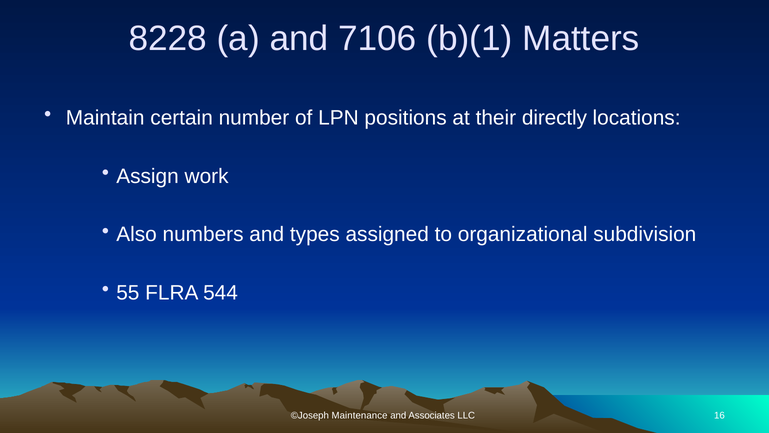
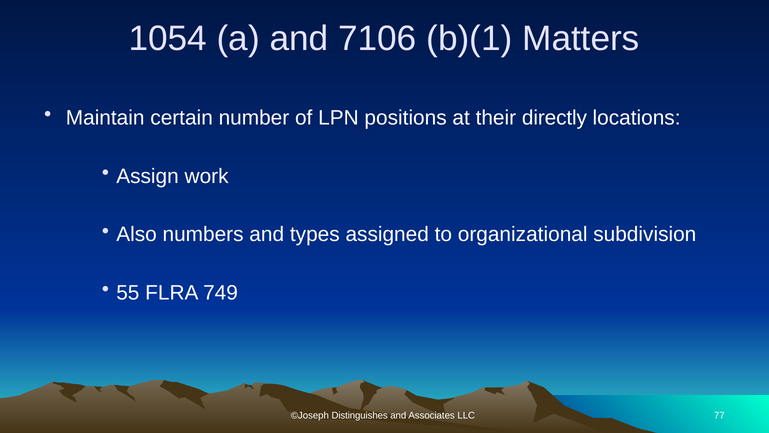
8228: 8228 -> 1054 (168, 39)
544: 544 -> 749 (221, 293)
Maintenance: Maintenance -> Distinguishes (360, 415)
16: 16 -> 77 (719, 415)
